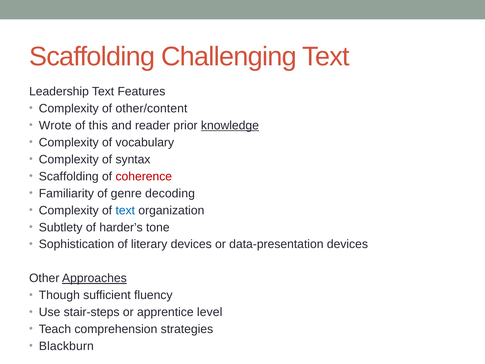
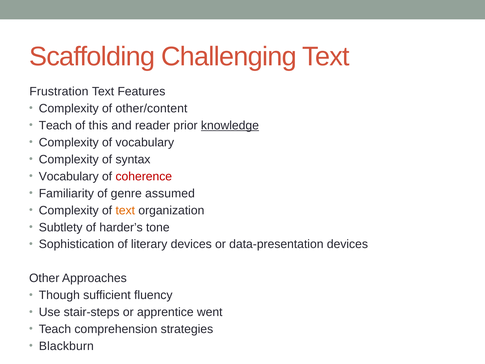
Leadership: Leadership -> Frustration (59, 91)
Wrote: Wrote -> Teach (55, 125)
Scaffolding: Scaffolding -> Vocabulary (69, 176)
decoding: decoding -> assumed (170, 193)
text colour: blue -> orange (125, 210)
Approaches underline: present -> none (94, 278)
level: level -> went (210, 312)
